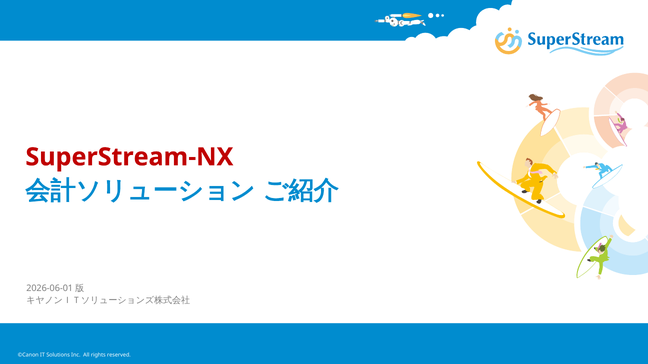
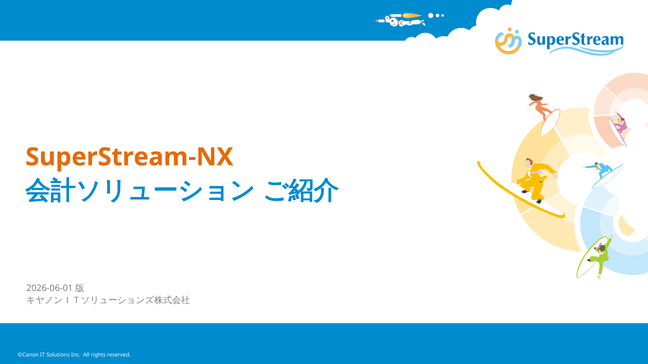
SuperStream-NX colour: red -> orange (129, 157)
